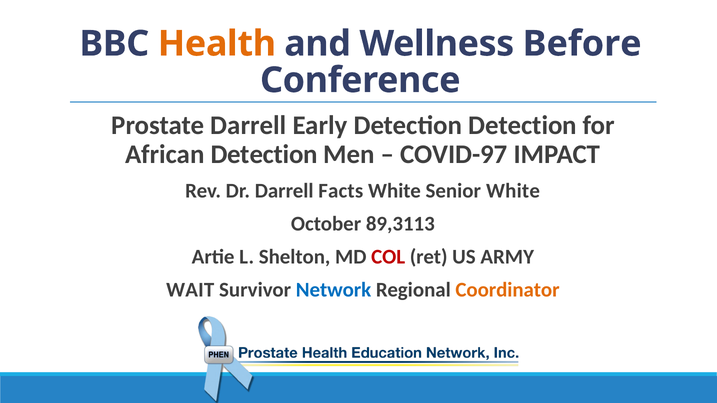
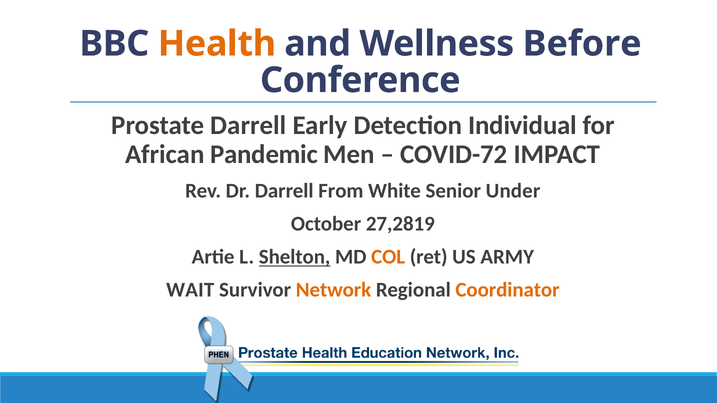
Detection Detection: Detection -> Individual (523, 126)
African Detection: Detection -> Pandemic (264, 155)
COVID-97: COVID-97 -> COVID-72 (454, 155)
Facts: Facts -> From (341, 191)
Senior White: White -> Under (513, 191)
89,3113: 89,3113 -> 27,2819 (400, 224)
Shelton underline: none -> present (295, 257)
COL colour: red -> orange (388, 257)
Network colour: blue -> orange (334, 290)
